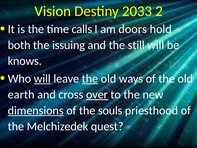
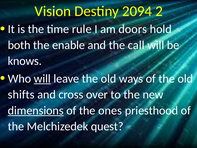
2033: 2033 -> 2094 (137, 11)
calls: calls -> rule (82, 29)
issuing: issuing -> enable (69, 45)
still: still -> call (136, 45)
the underline: present -> none (90, 78)
earth: earth -> shifts (21, 94)
over underline: present -> none (97, 94)
souls: souls -> ones (110, 110)
